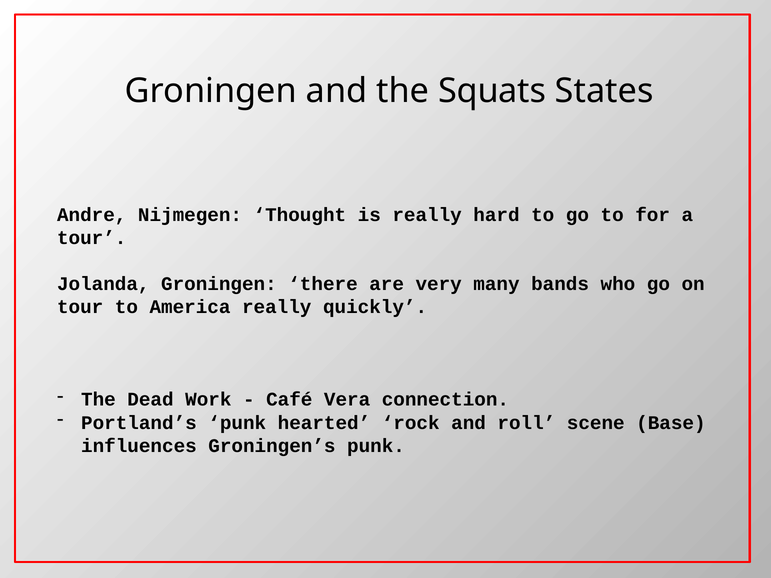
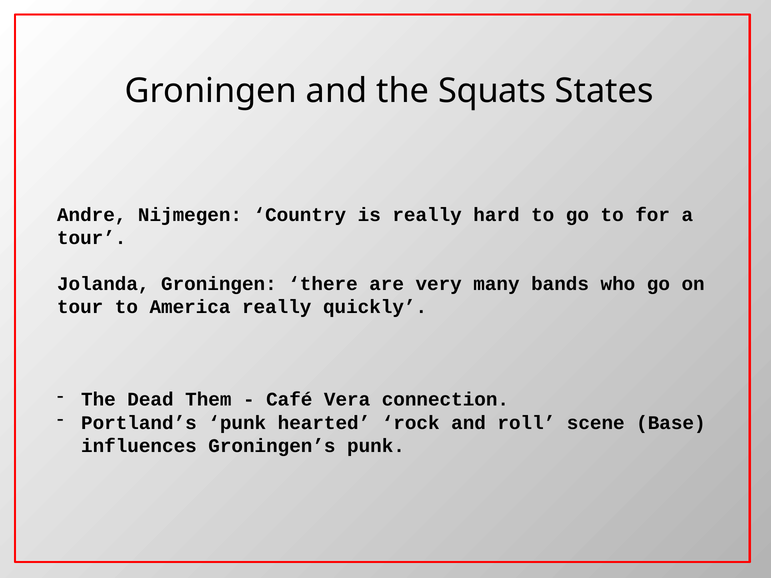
Thought: Thought -> Country (300, 215)
Work: Work -> Them (208, 400)
